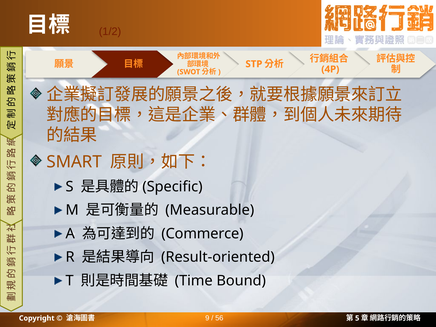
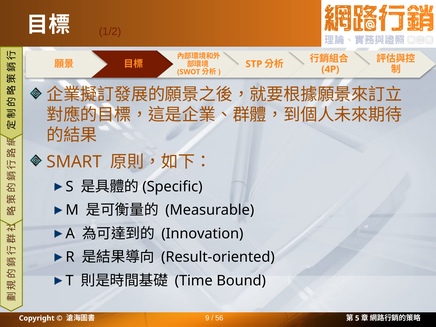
Commerce: Commerce -> Innovation (202, 234)
